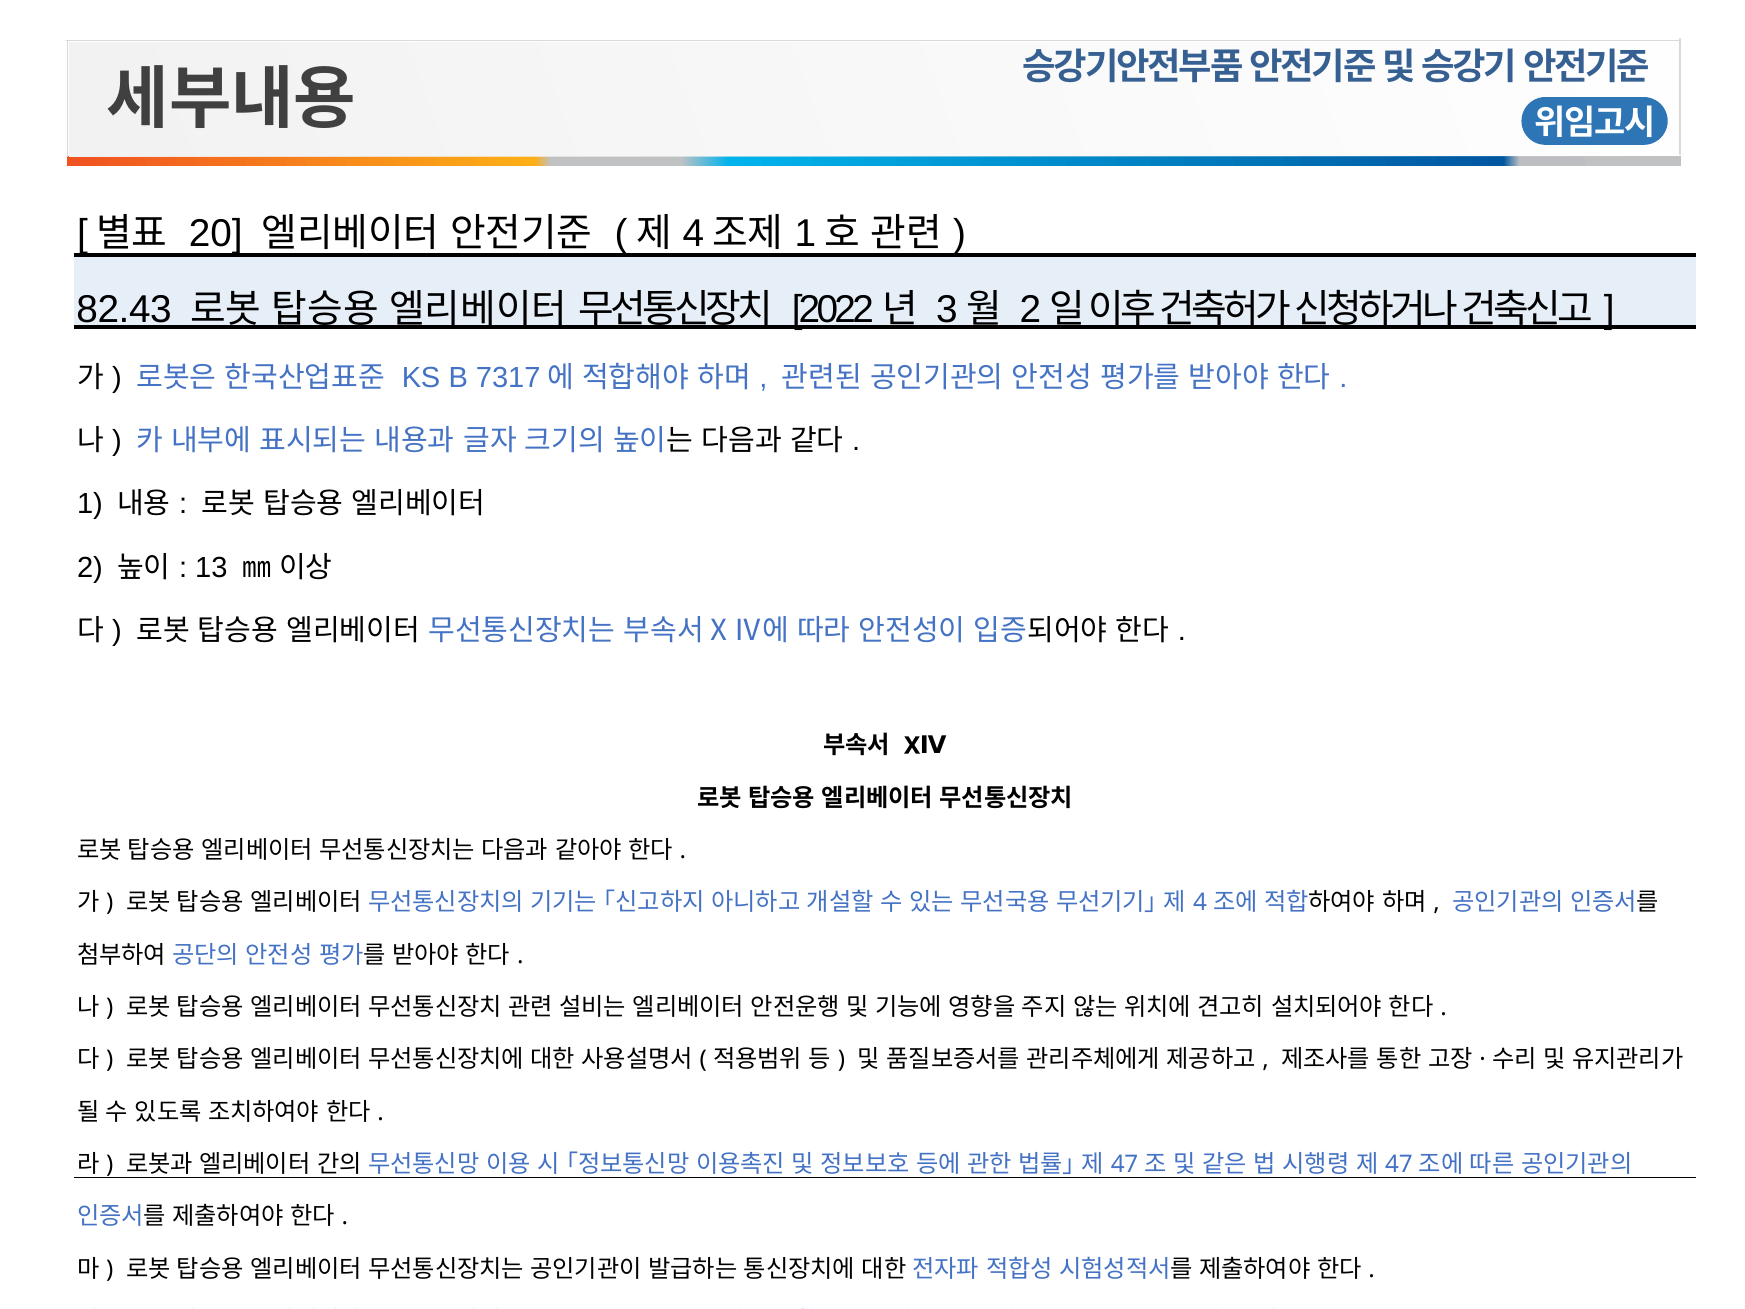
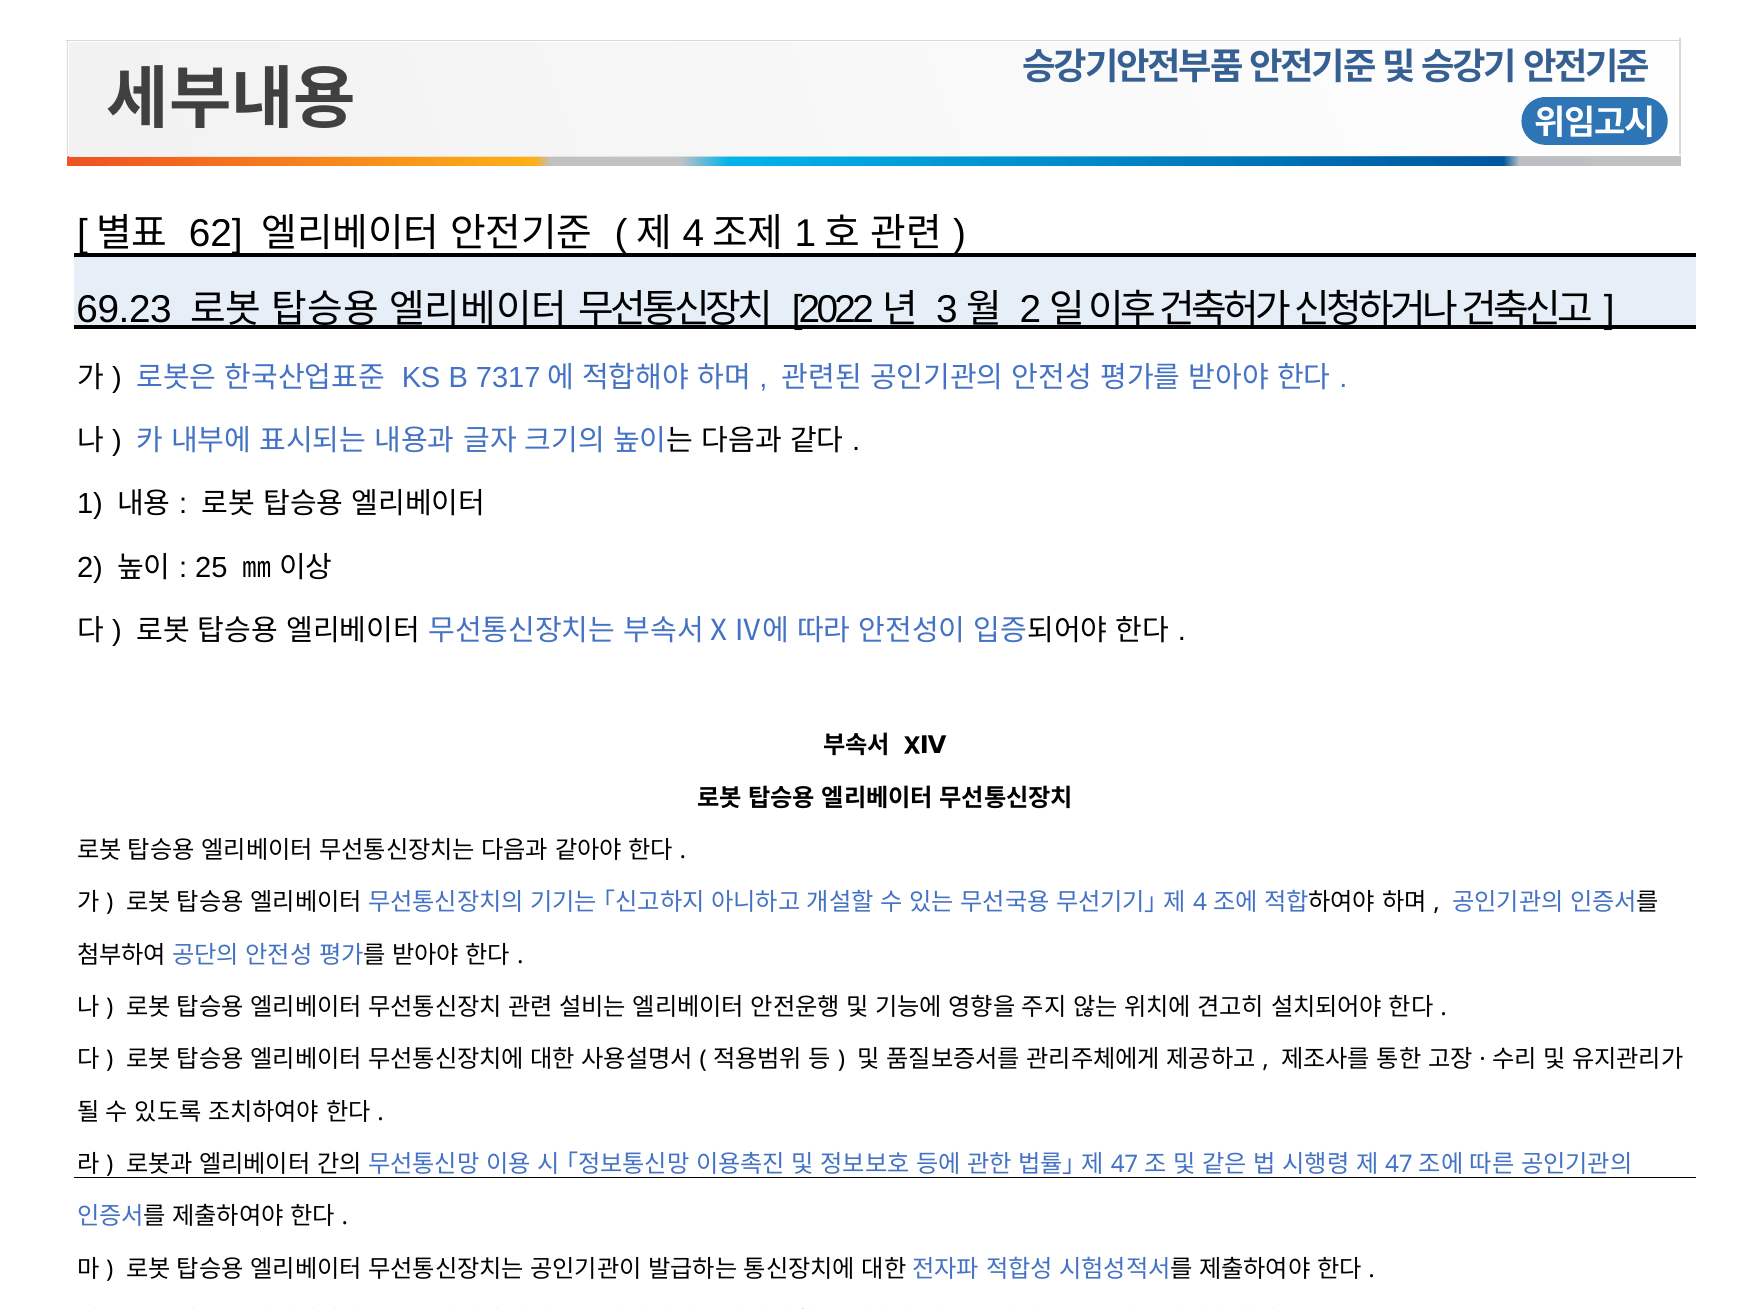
20: 20 -> 62 (216, 234)
82.43: 82.43 -> 69.23 (124, 309)
13: 13 -> 25 (211, 568)
